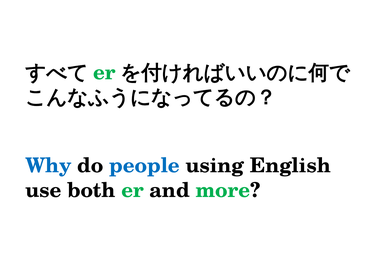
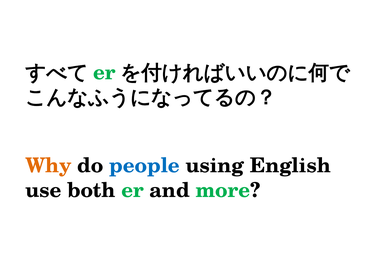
Why colour: blue -> orange (48, 166)
